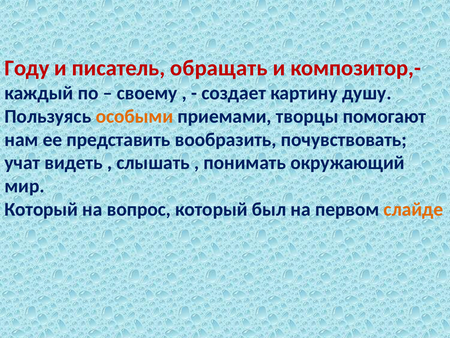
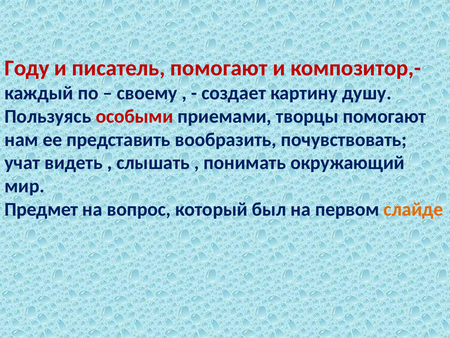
писатель обращать: обращать -> помогают (219, 68)
особыми colour: orange -> red (134, 116)
Который: Который -> Предмет (41, 209)
